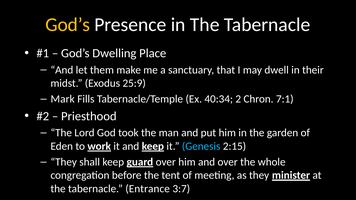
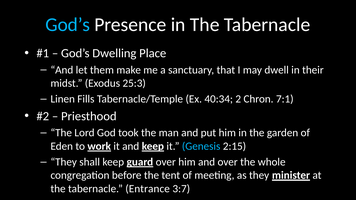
God’s colour: yellow -> light blue (68, 25)
25:9: 25:9 -> 25:3 (134, 83)
Mark: Mark -> Linen (63, 99)
